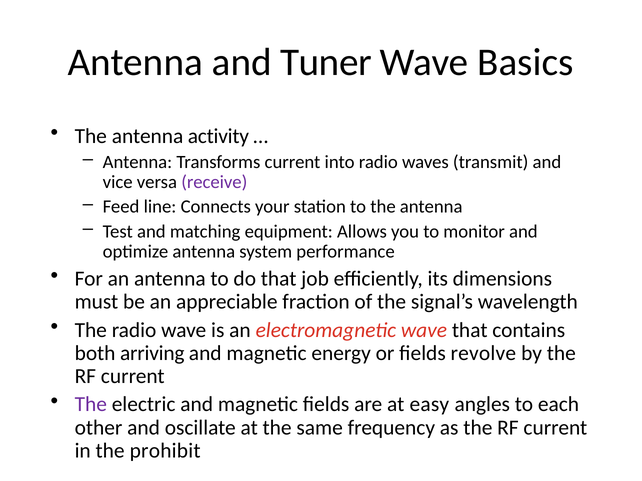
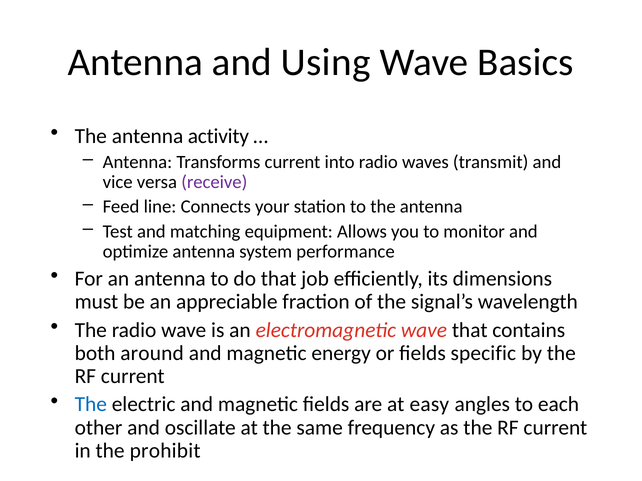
Tuner: Tuner -> Using (326, 62)
arriving: arriving -> around (152, 354)
revolve: revolve -> specific (483, 354)
The colour: purple -> blue (91, 405)
